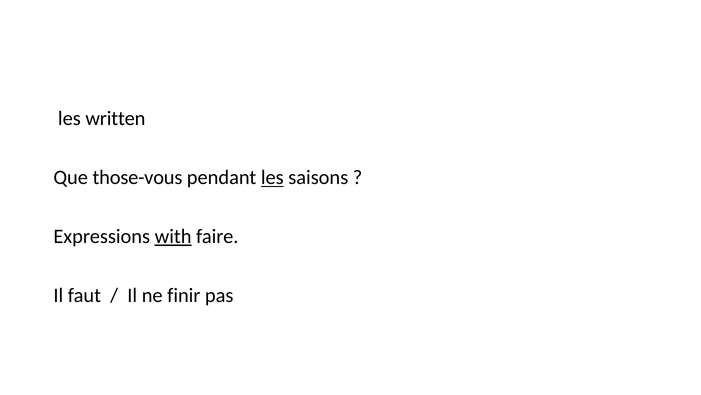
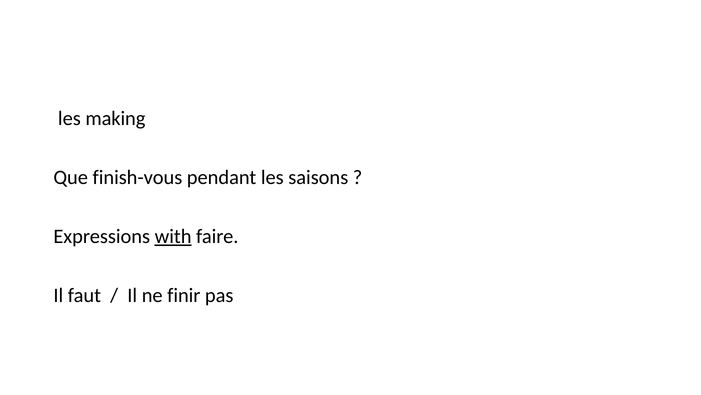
written: written -> making (115, 119)
those-vous: those-vous -> finish-vous (137, 177)
les underline: present -> none (272, 177)
